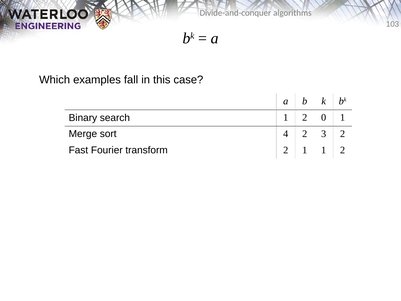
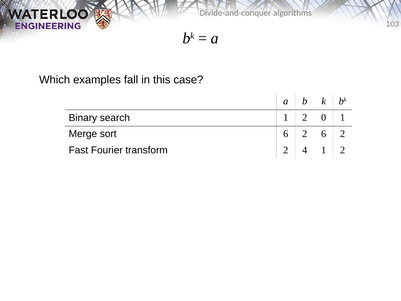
sort 4: 4 -> 6 (286, 134)
2 3: 3 -> 6 (324, 134)
2 1: 1 -> 4 (305, 150)
